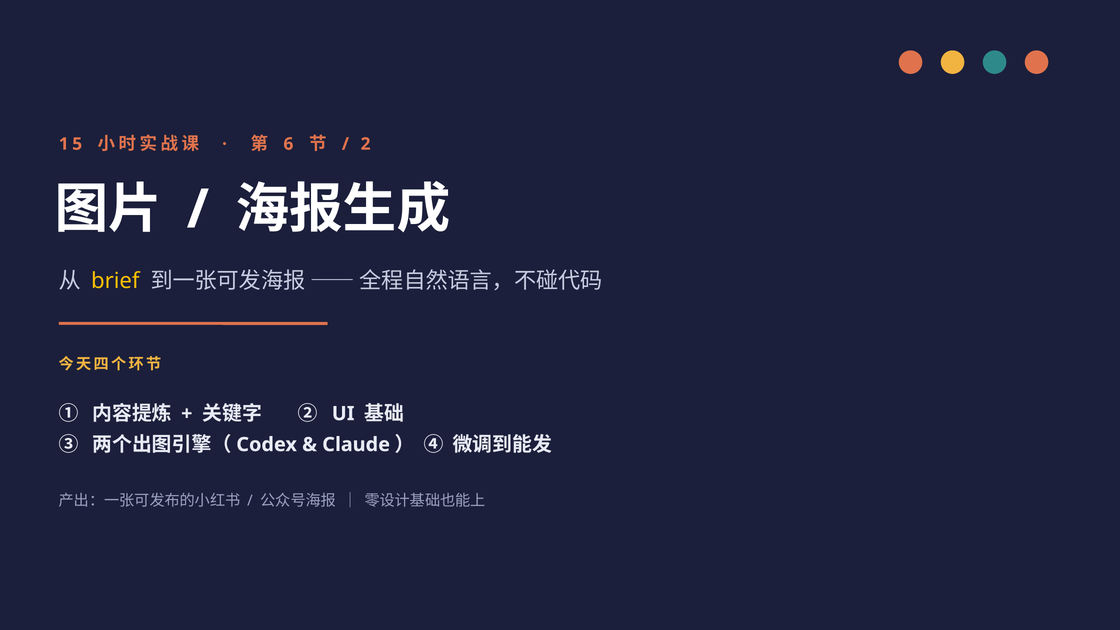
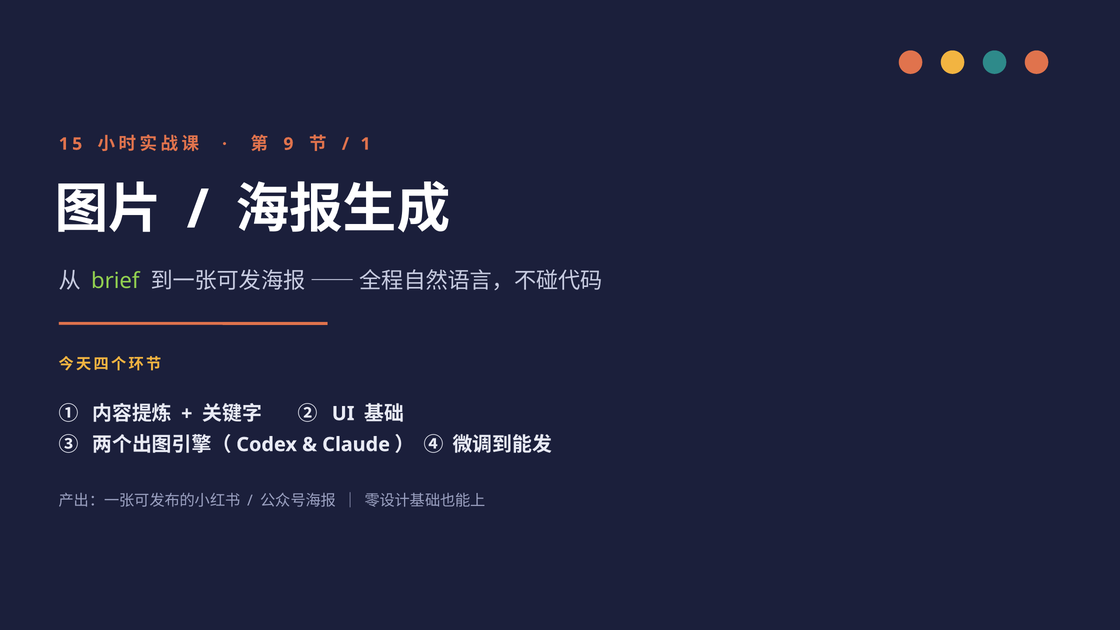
6: 6 -> 9 (288, 144)
2: 2 -> 1 (366, 144)
brief colour: yellow -> light green (115, 281)
